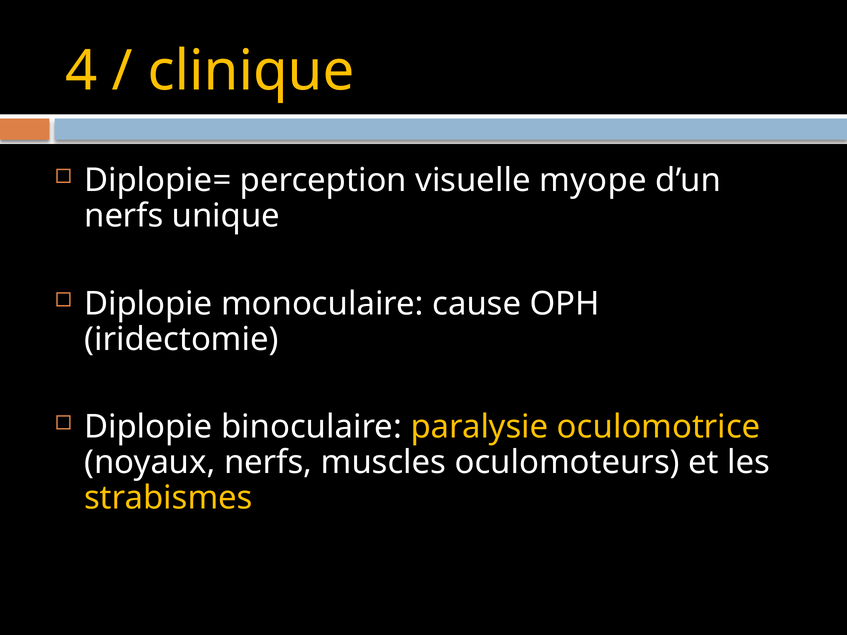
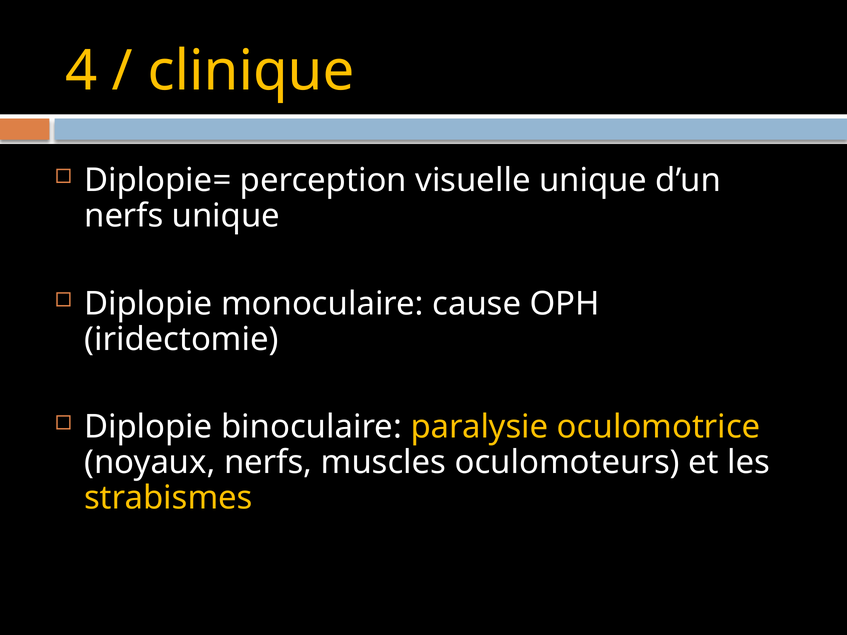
visuelle myope: myope -> unique (593, 181)
